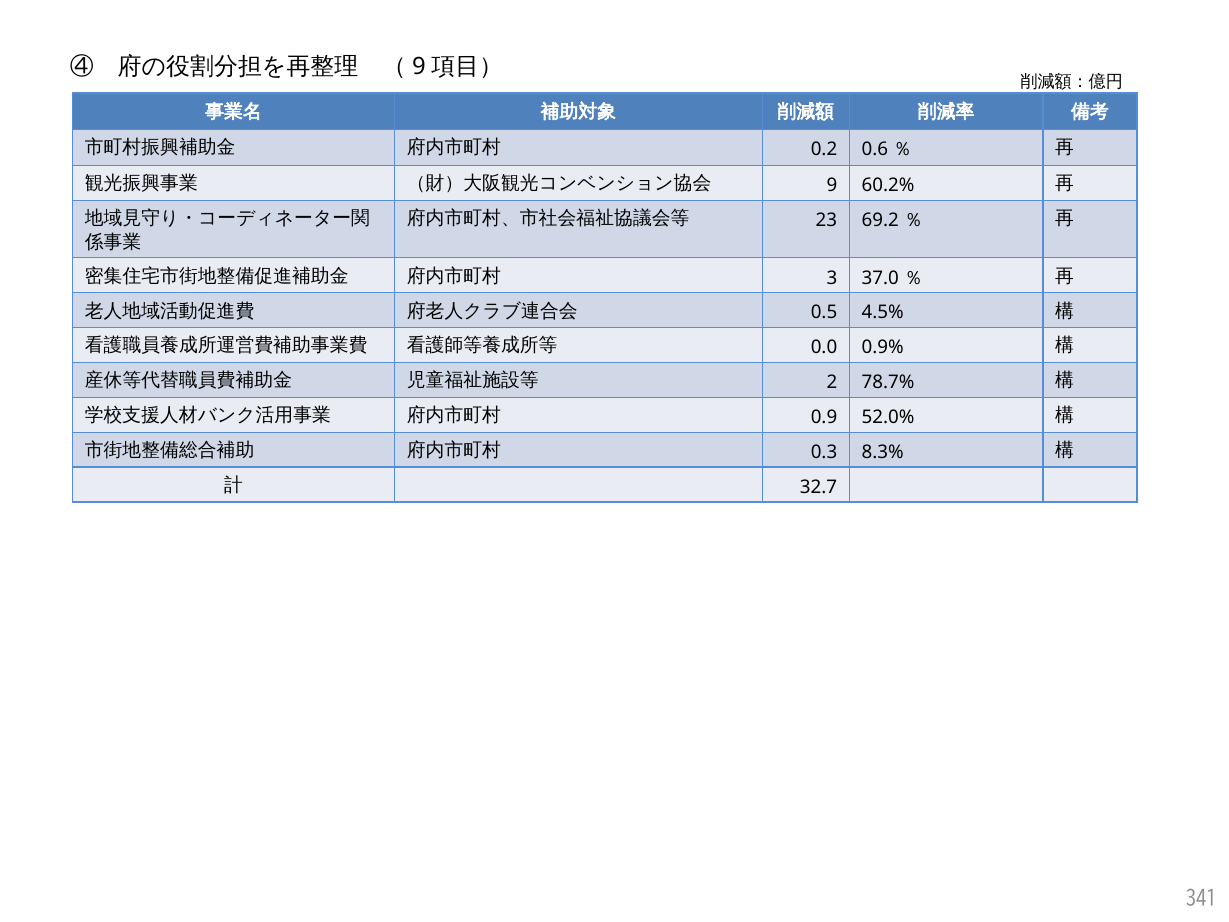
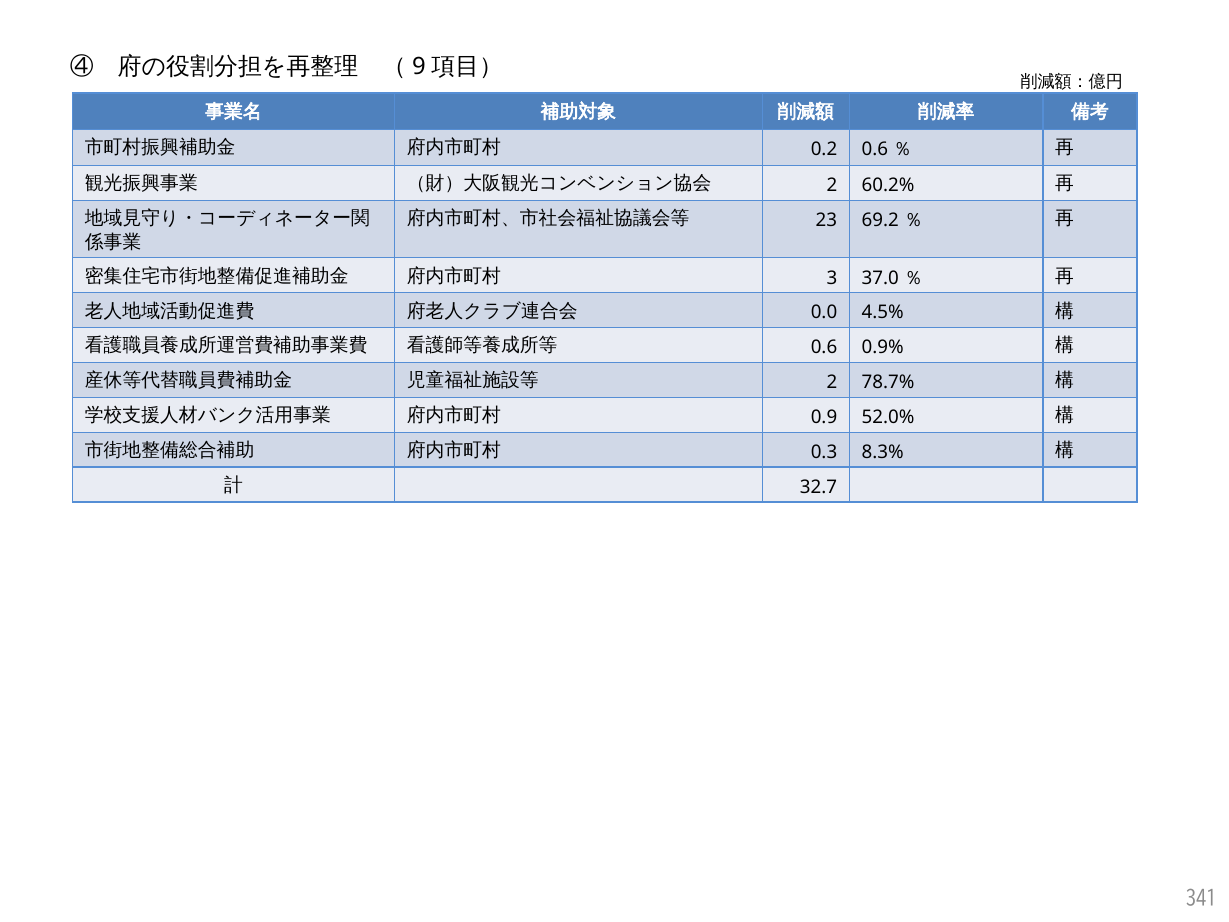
9: 9 -> 2 (832, 185)
0.5: 0.5 -> 0.0 (824, 313)
0.0: 0.0 -> 0.6 (824, 348)
